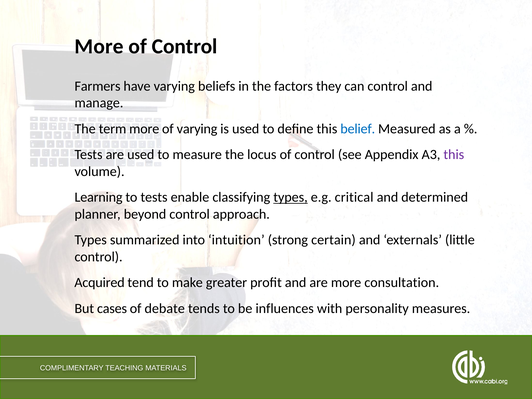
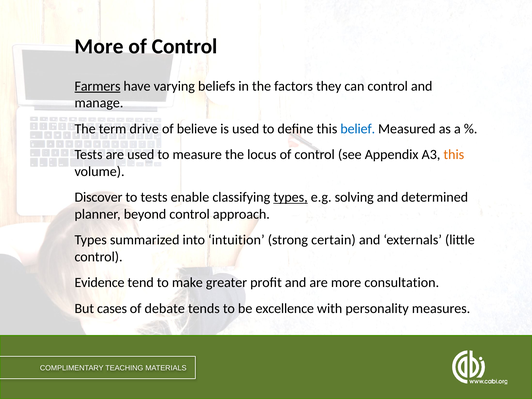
Farmers underline: none -> present (98, 86)
term more: more -> drive (144, 129)
of varying: varying -> believe (197, 129)
this colour: purple -> orange (454, 155)
Learning: Learning -> Discover (99, 197)
critical: critical -> solving (354, 197)
Acquired: Acquired -> Evidence (100, 283)
influences: influences -> excellence (285, 309)
